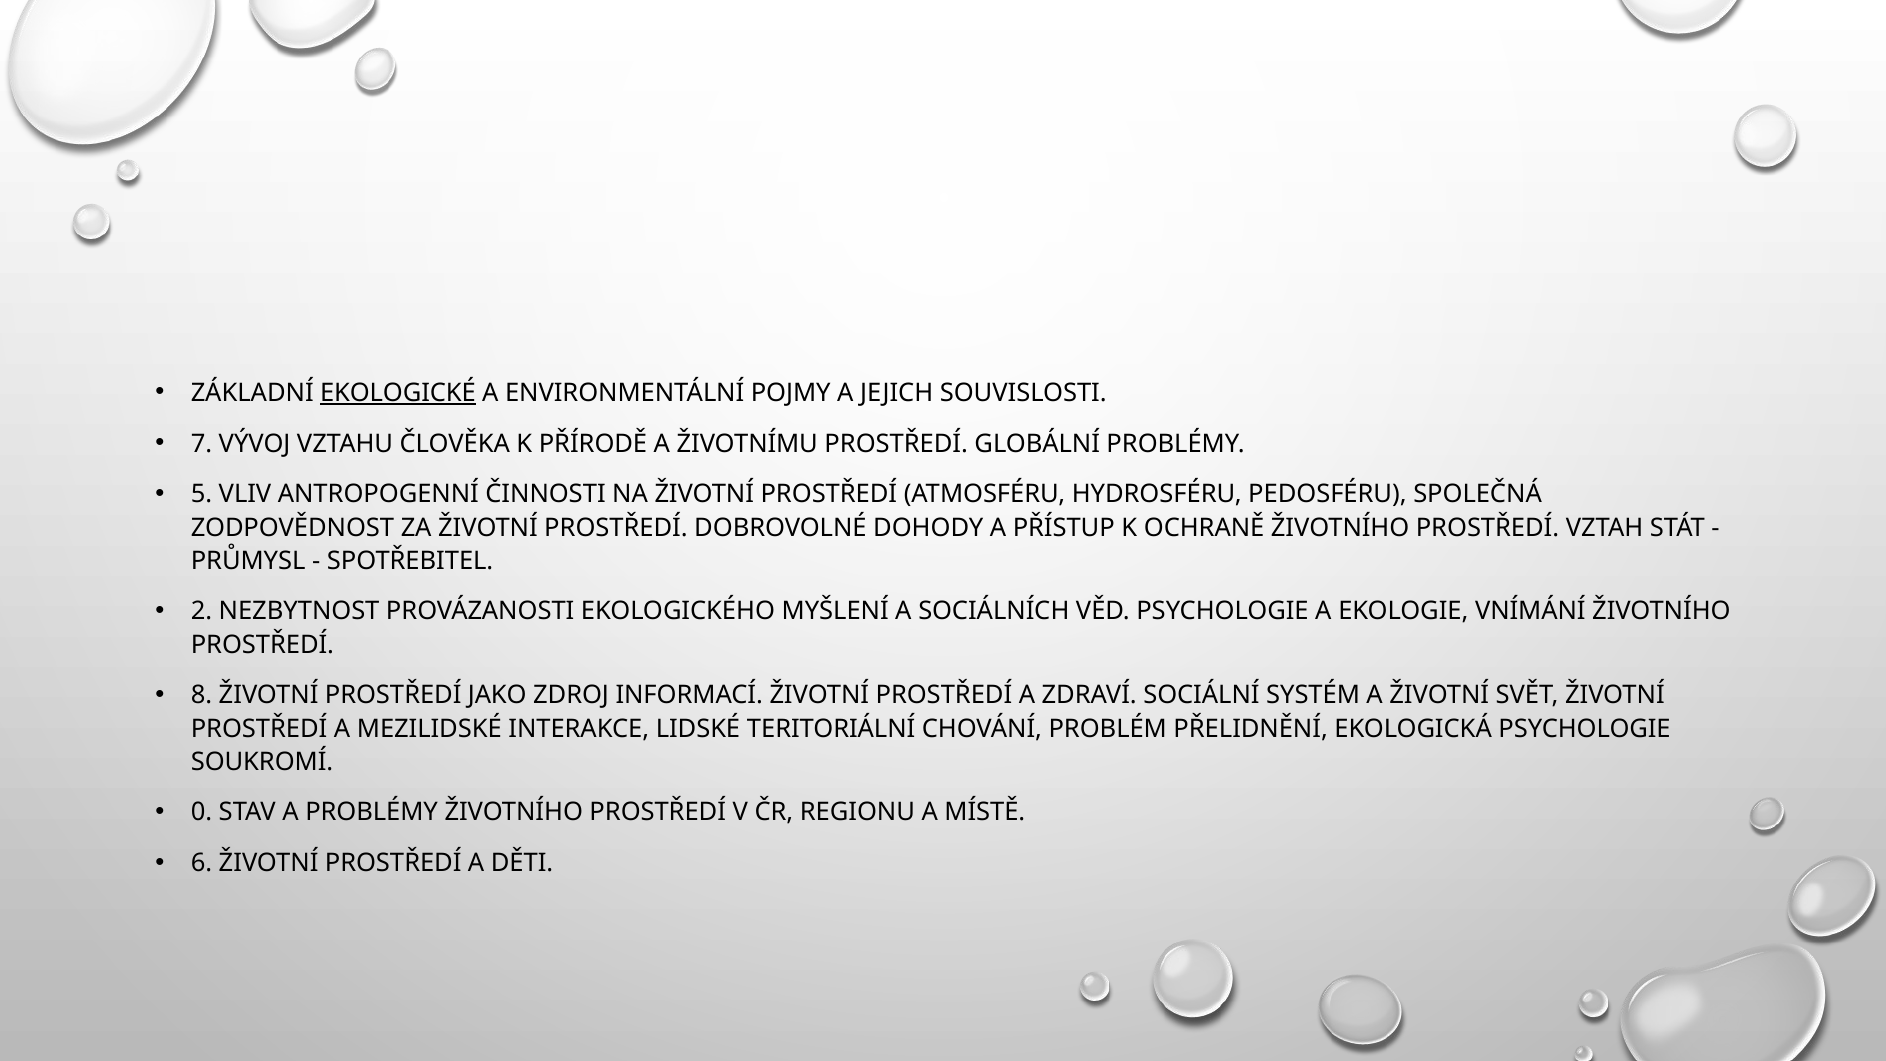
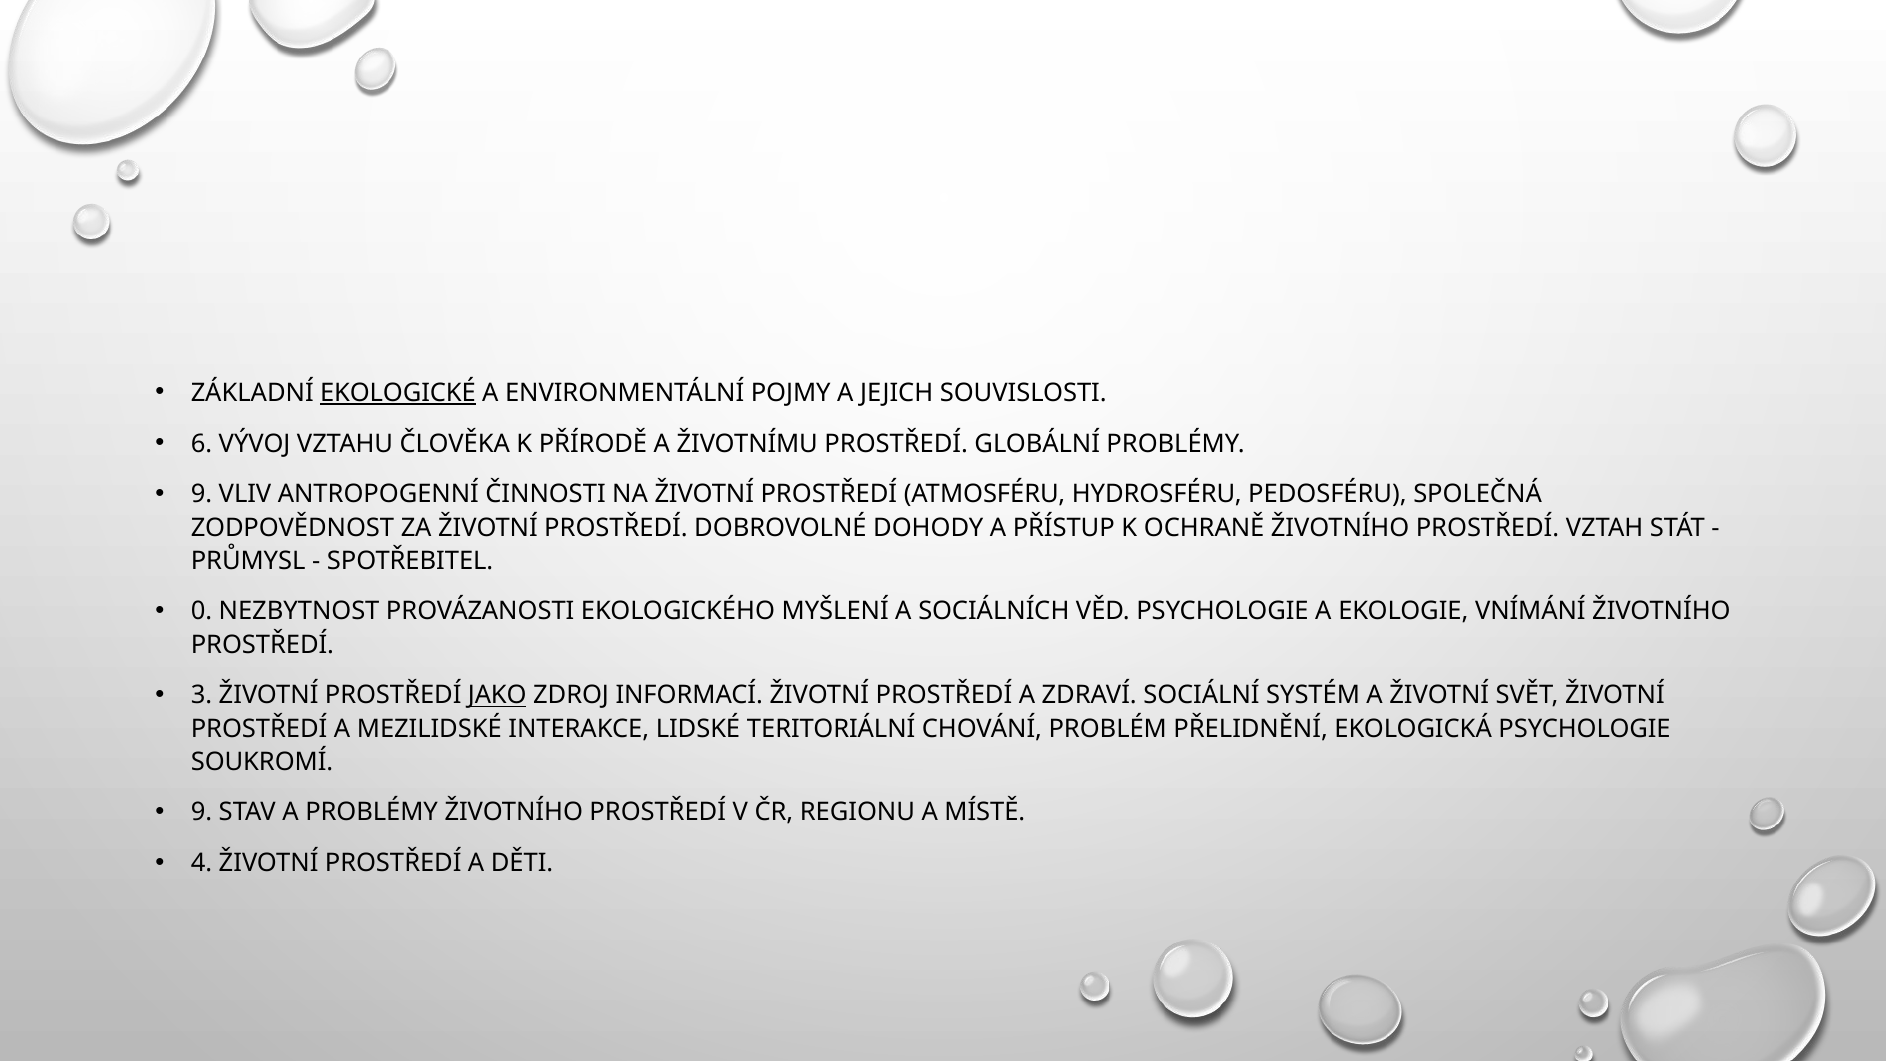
7: 7 -> 6 (202, 444)
5: 5 -> 9 (202, 494)
2: 2 -> 0 (202, 611)
8: 8 -> 3 (202, 695)
JAKO underline: none -> present (497, 695)
0: 0 -> 9 (202, 812)
6: 6 -> 4 (202, 863)
